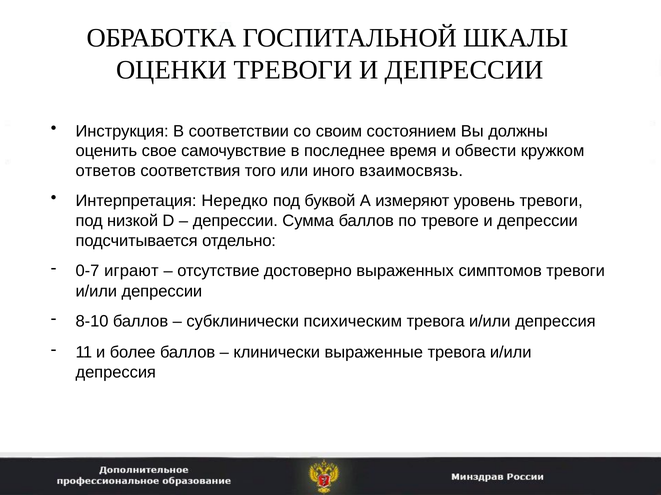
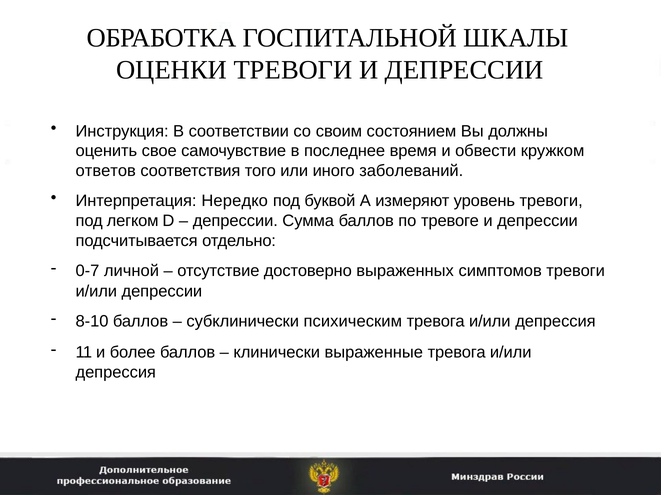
взаимосвязь: взаимосвязь -> заболеваний (411, 171)
низкой: низкой -> легком (133, 221)
играют: играют -> личной (131, 271)
